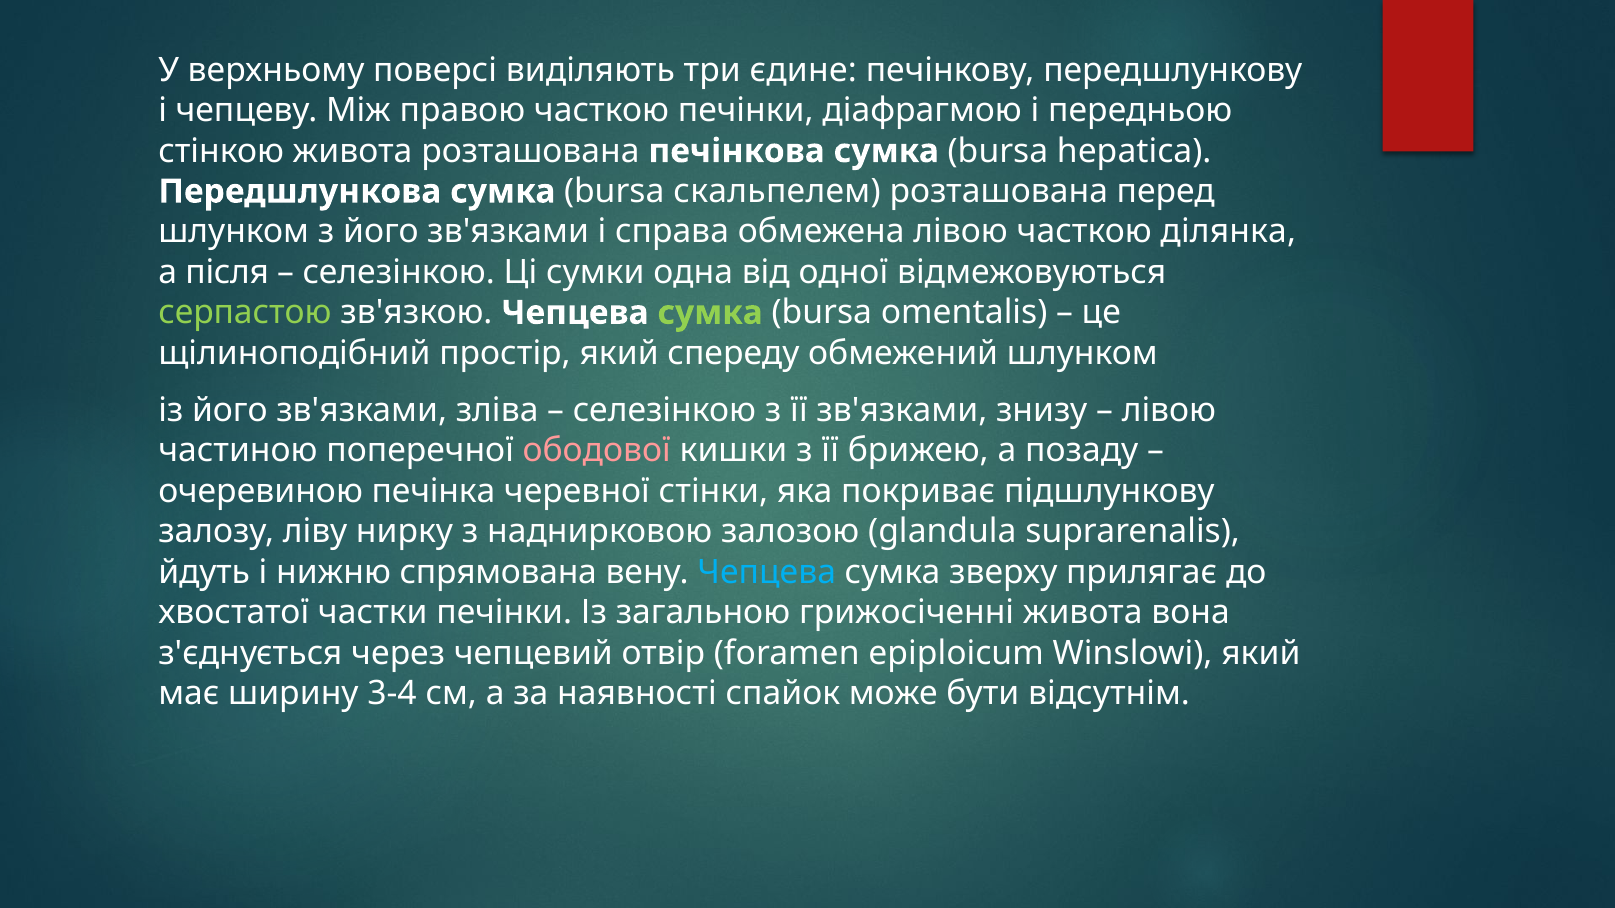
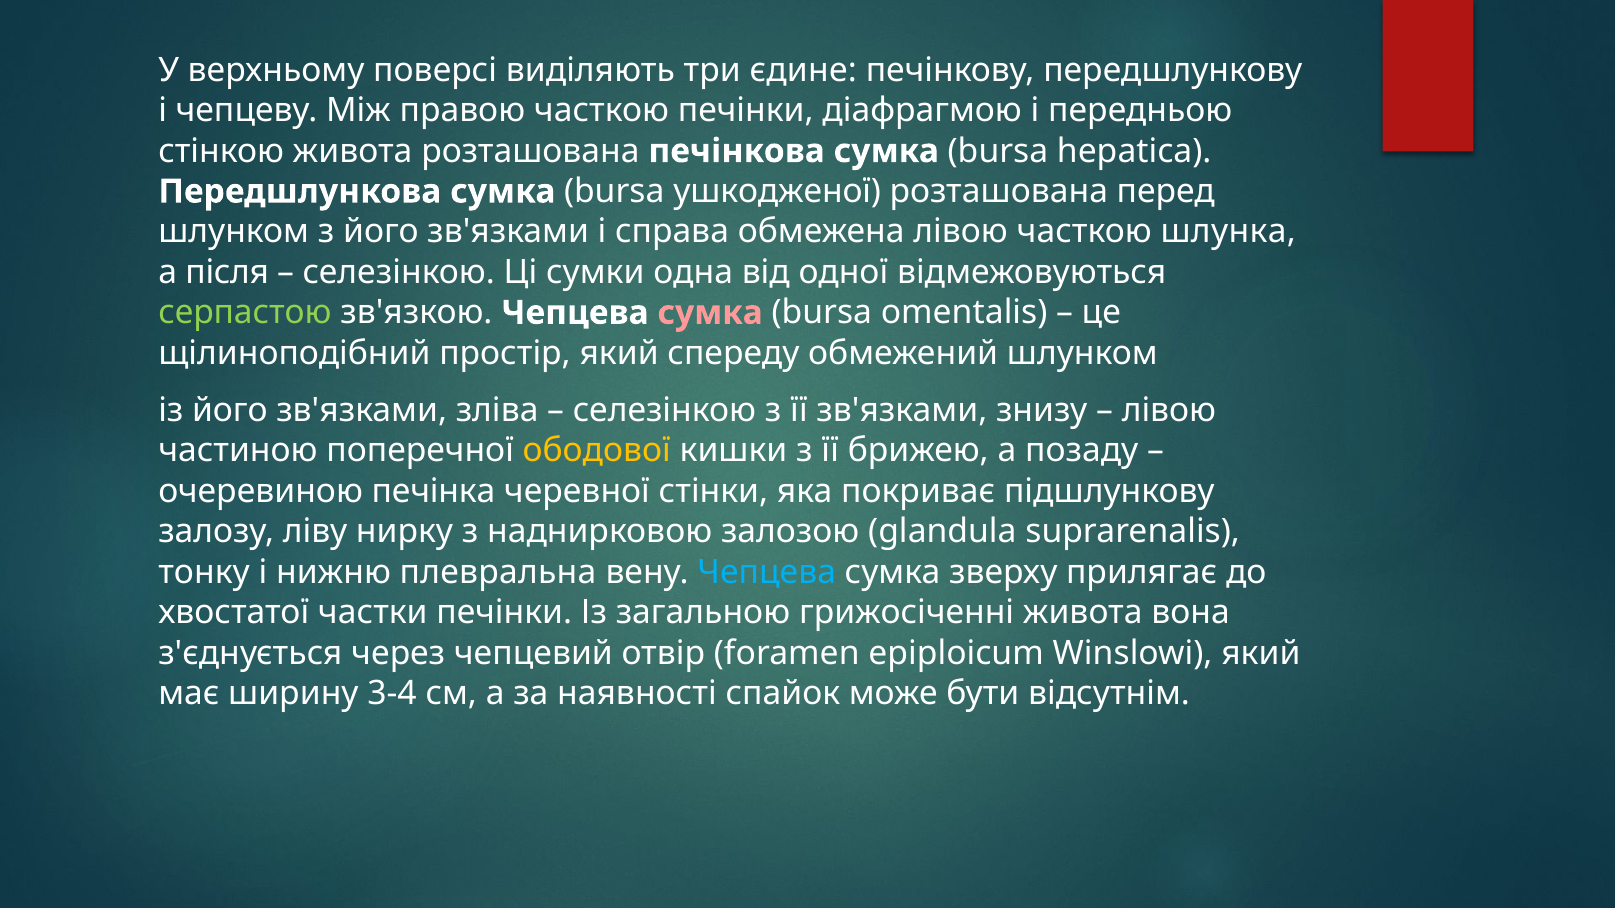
скальпелем: скальпелем -> ушкодженої (777, 192)
ділянка: ділянка -> шлунка (1228, 232)
сумка colour: light green -> pink (710, 313)
ободової colour: pink -> yellow (597, 451)
йдуть: йдуть -> тонку (204, 572)
спрямована: спрямована -> плевральна (498, 572)
